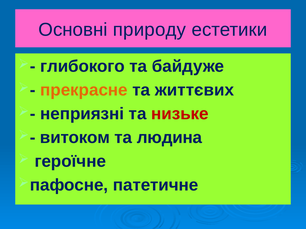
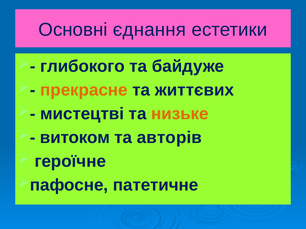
природу: природу -> єднання (149, 30)
неприязні: неприязні -> мистецтві (82, 114)
низьке colour: red -> orange (180, 114)
людина: людина -> авторів (169, 138)
